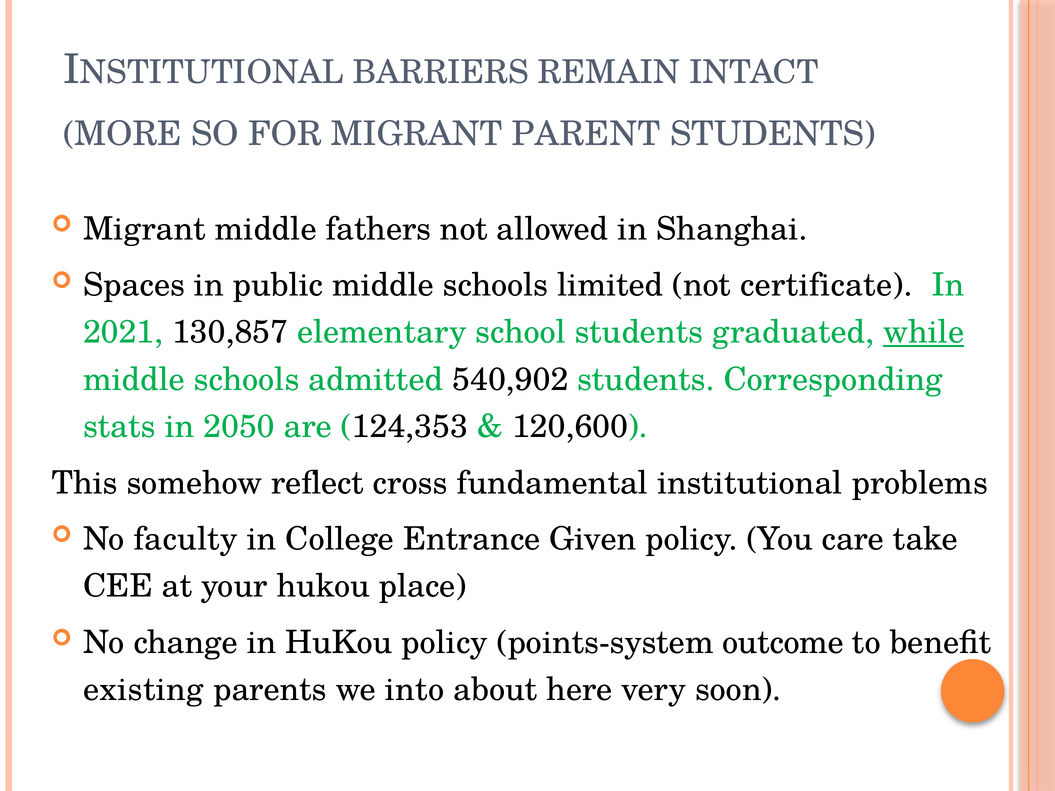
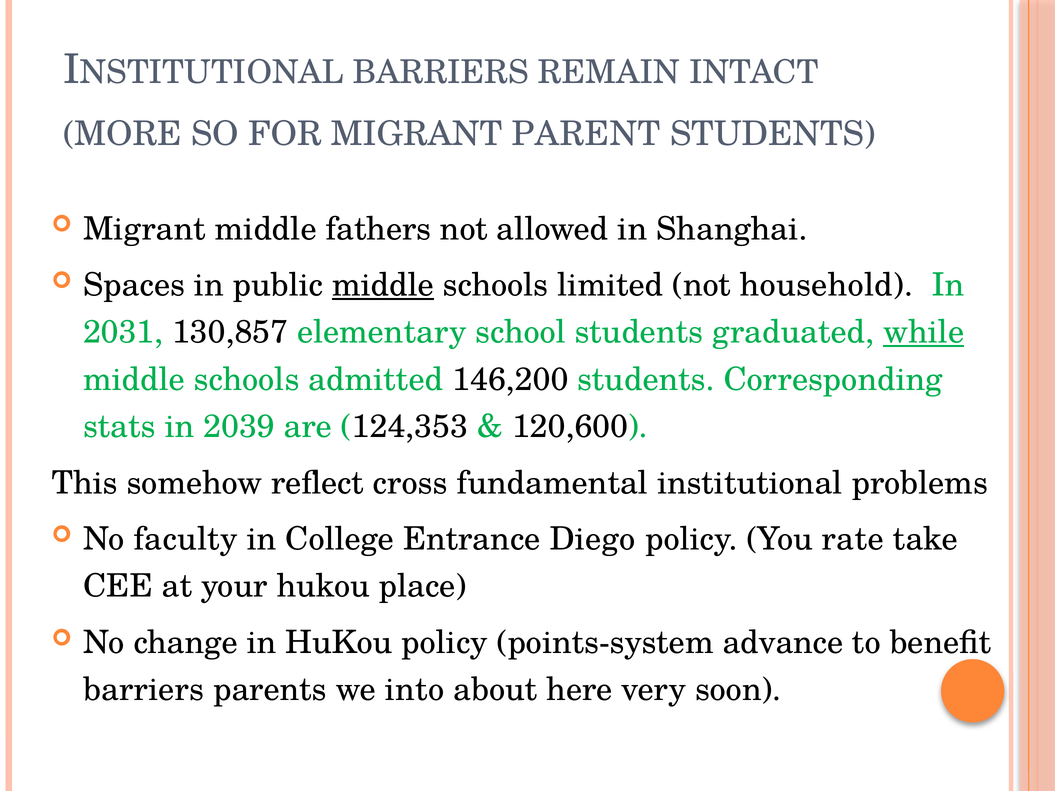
middle underline: none -> present (383, 285)
certificate: certificate -> household (826, 285)
2021: 2021 -> 2031 (123, 332)
540,902: 540,902 -> 146,200 (510, 380)
2050: 2050 -> 2039 (239, 427)
Given: Given -> Diego (593, 539)
care: care -> rate (853, 539)
outcome: outcome -> advance (783, 643)
existing: existing -> barriers (144, 690)
